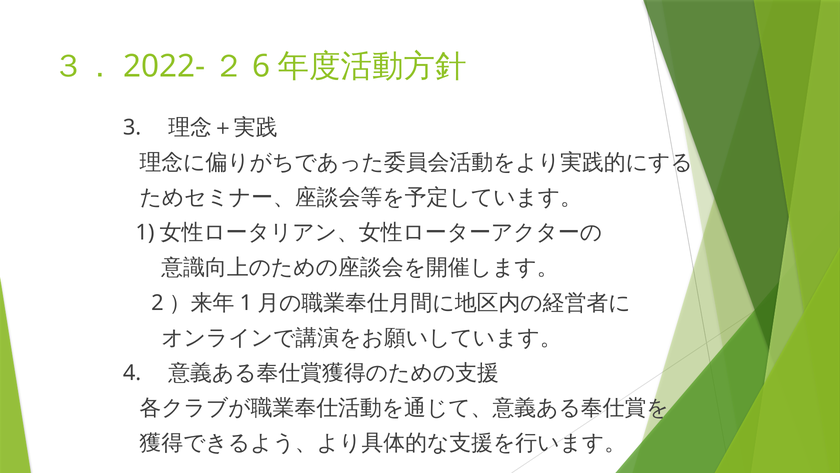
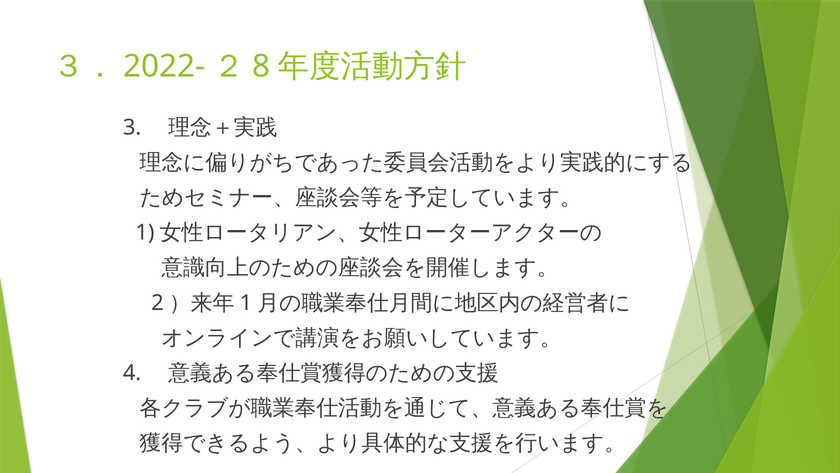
6: 6 -> 8 (261, 66)
